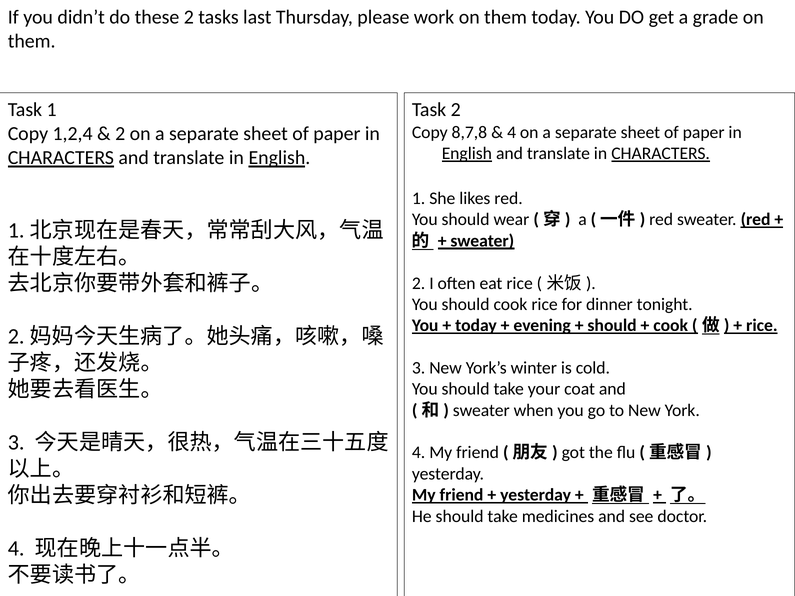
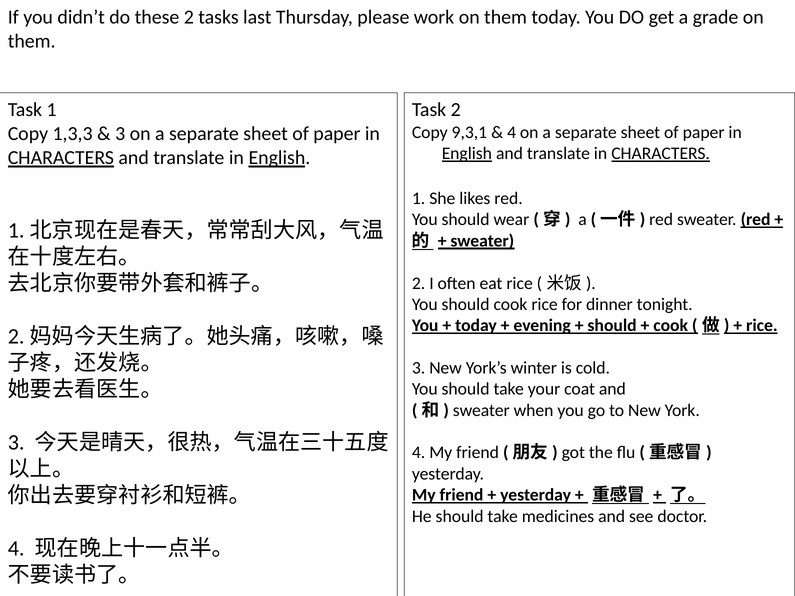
8,7,8: 8,7,8 -> 9,3,1 (469, 132)
1,2,4: 1,2,4 -> 1,3,3 (73, 134)
2: 2 -> 3 (120, 134)
